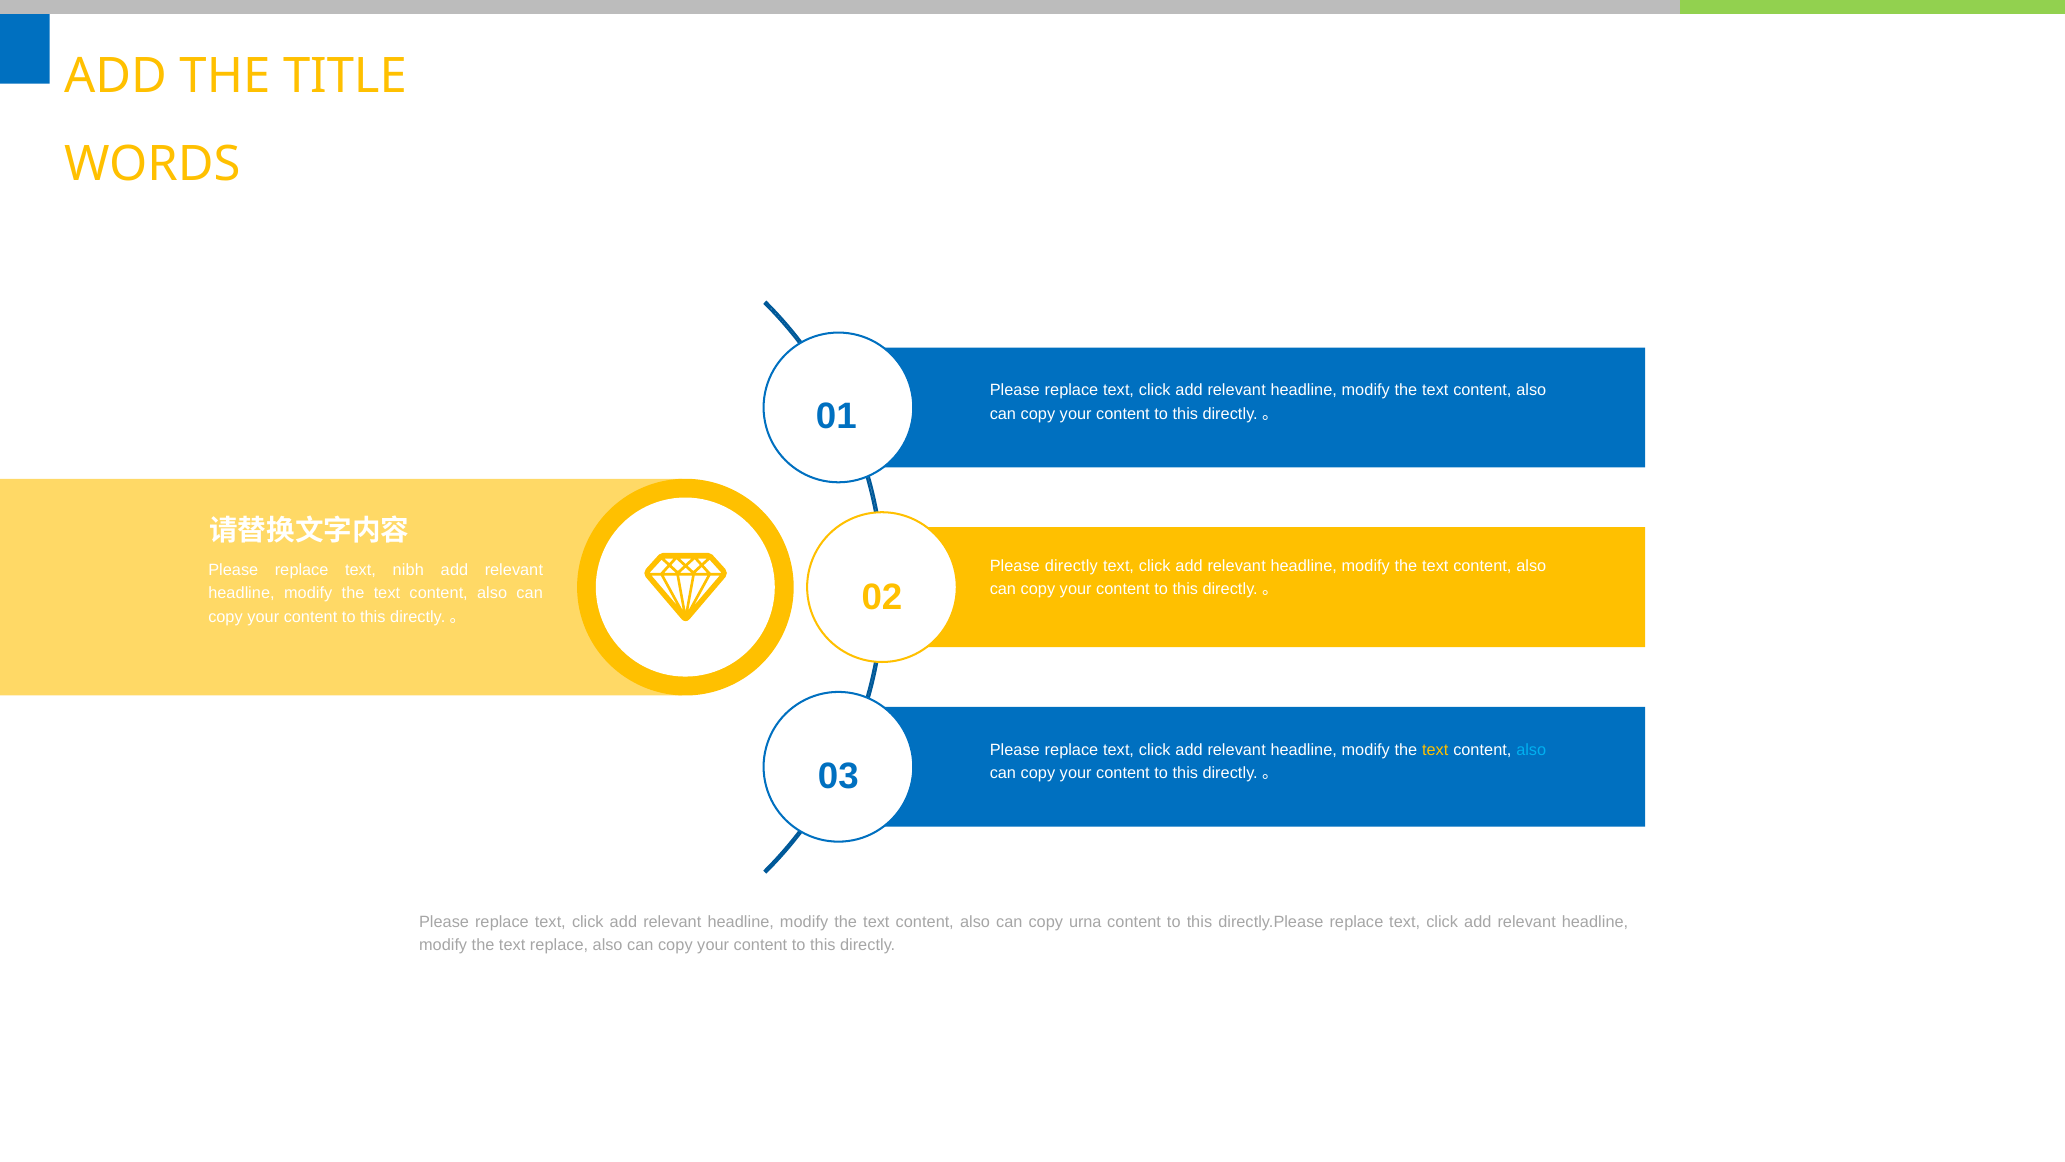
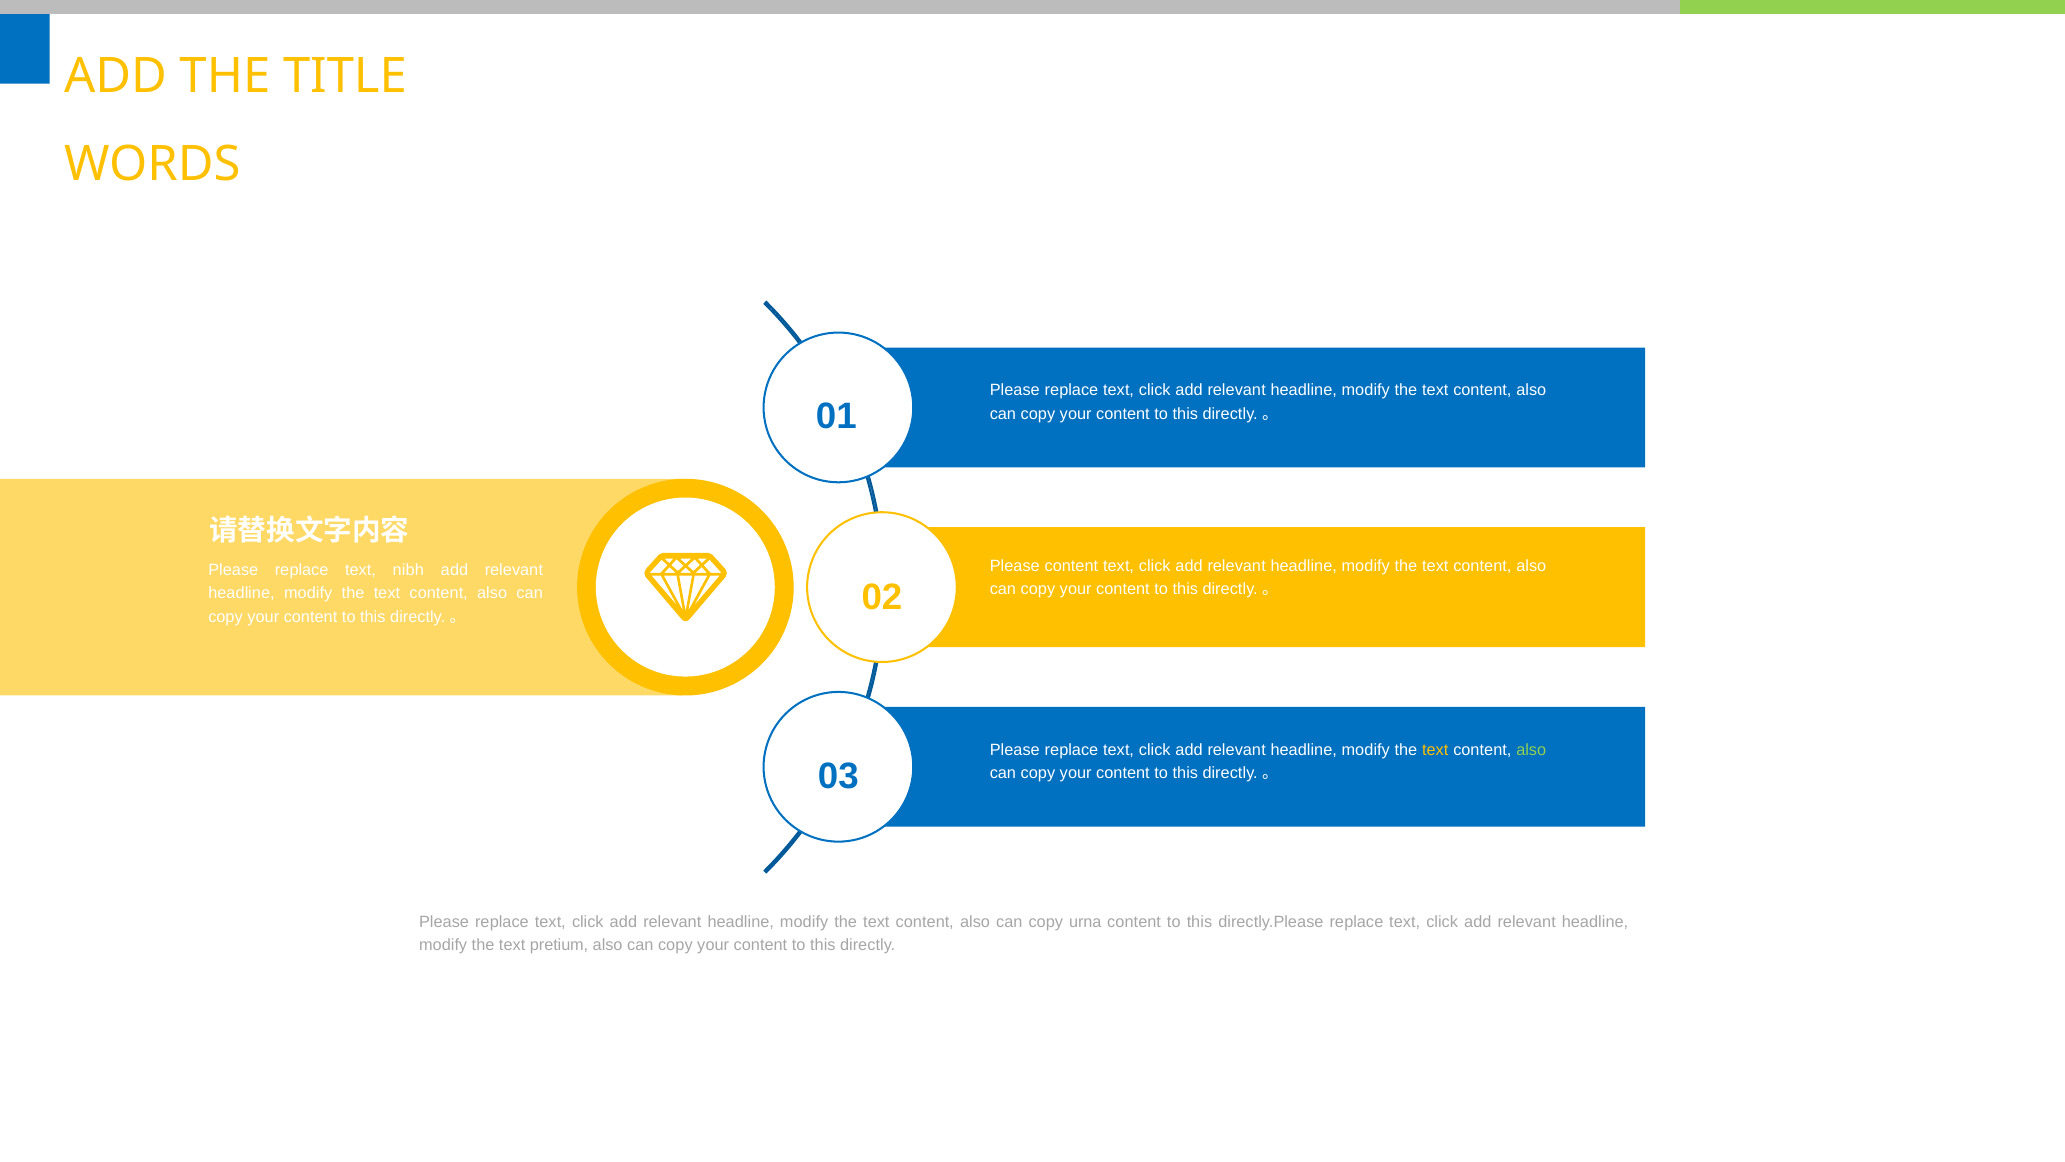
Please directly: directly -> content (1071, 565)
also colour: light blue -> light green (1531, 750)
text replace: replace -> pretium (559, 945)
